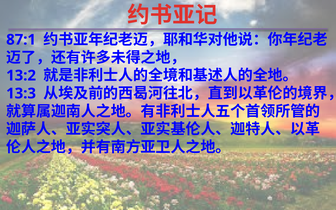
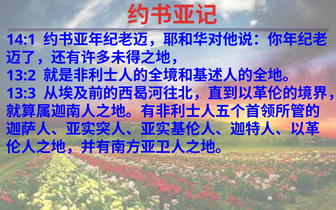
87:1: 87:1 -> 14:1 (21, 40)
